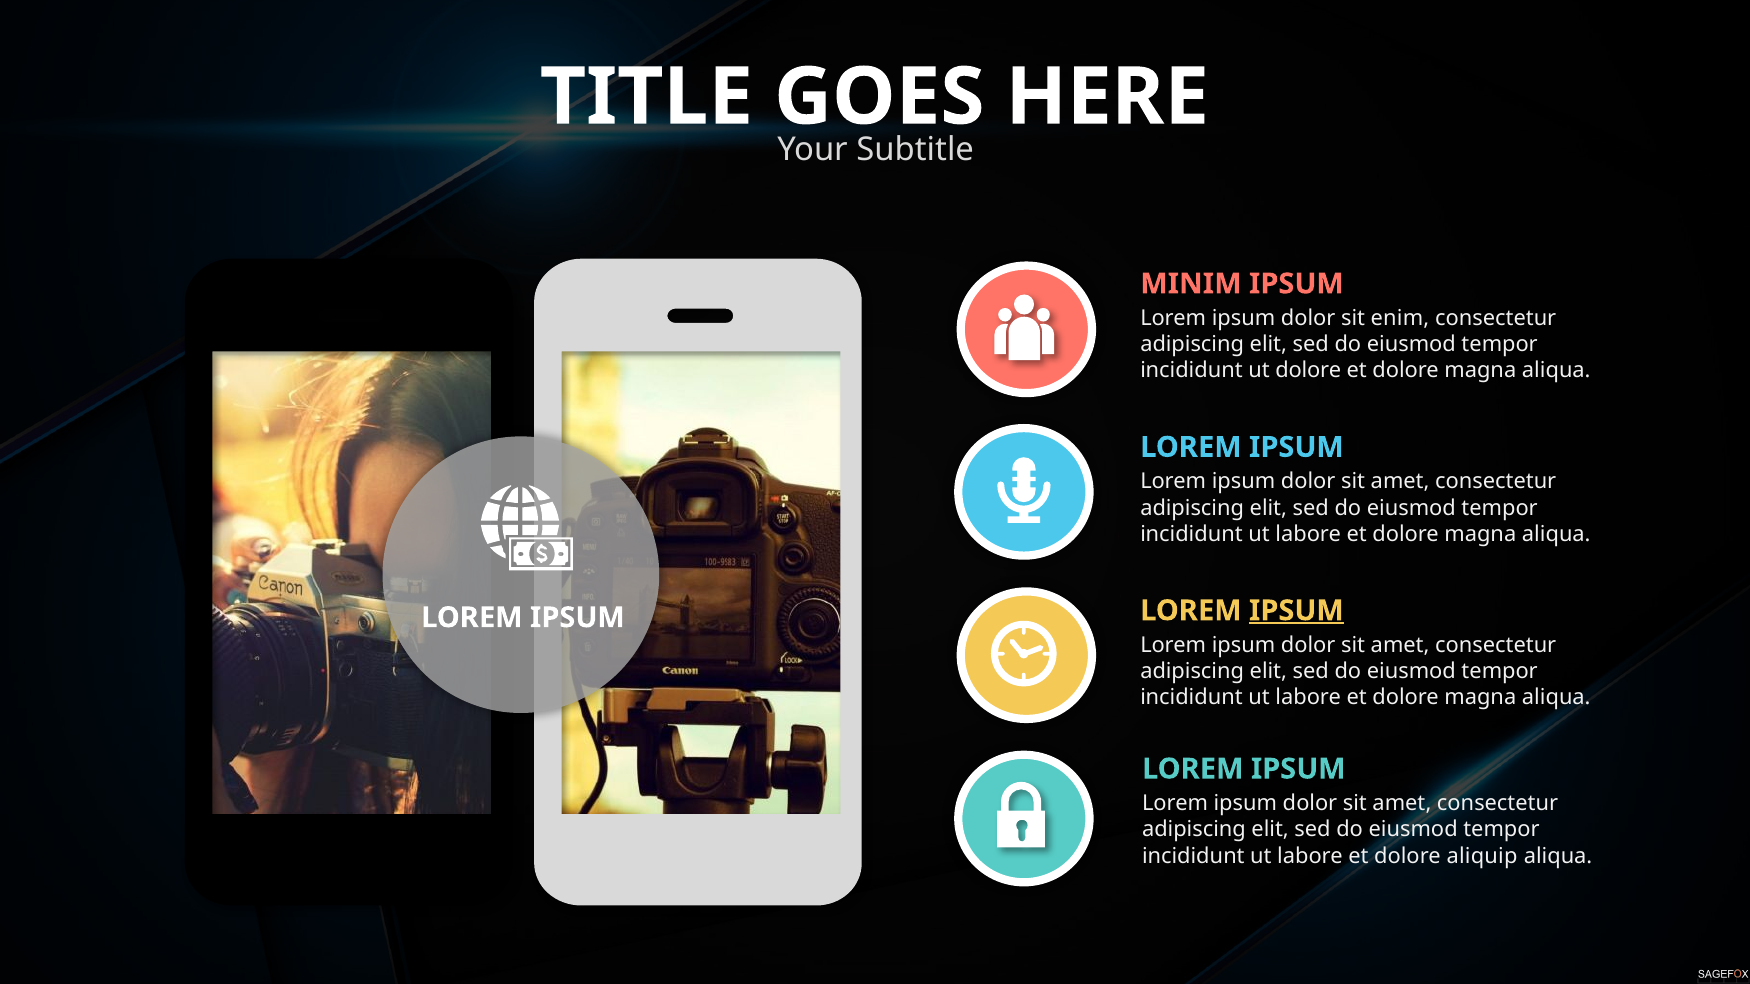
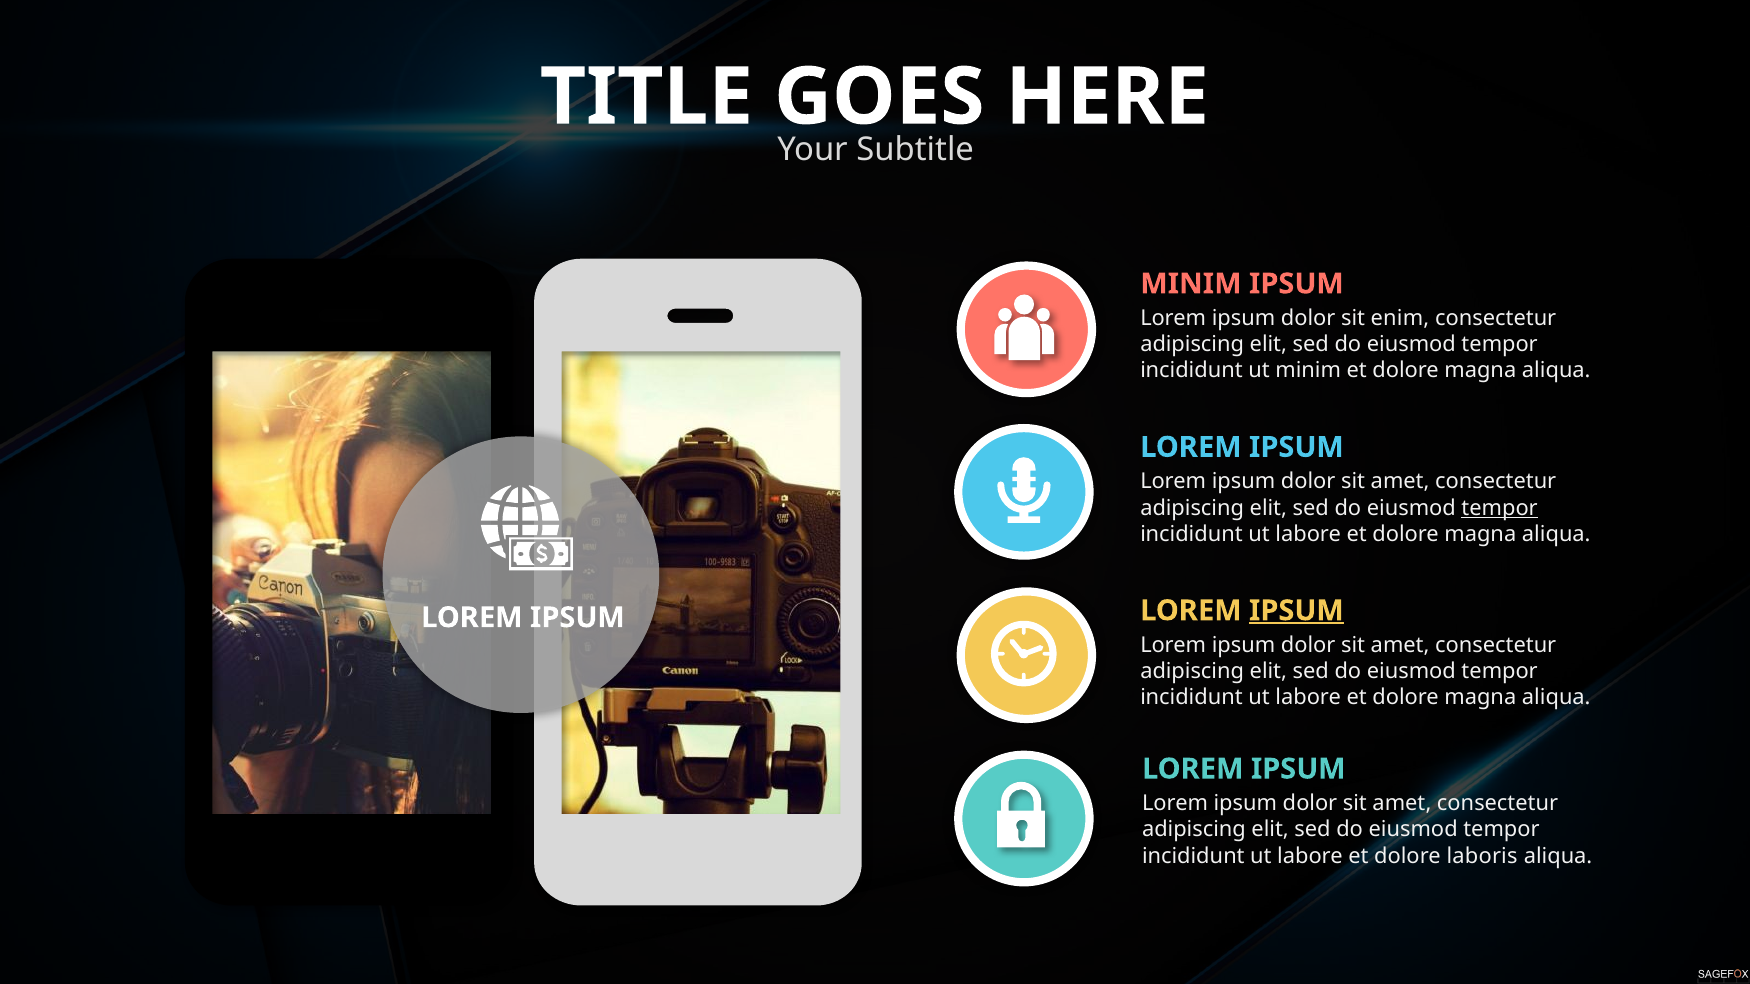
ut dolore: dolore -> minim (1308, 371)
tempor underline: none -> present (1500, 508)
aliquip: aliquip -> laboris (1482, 856)
